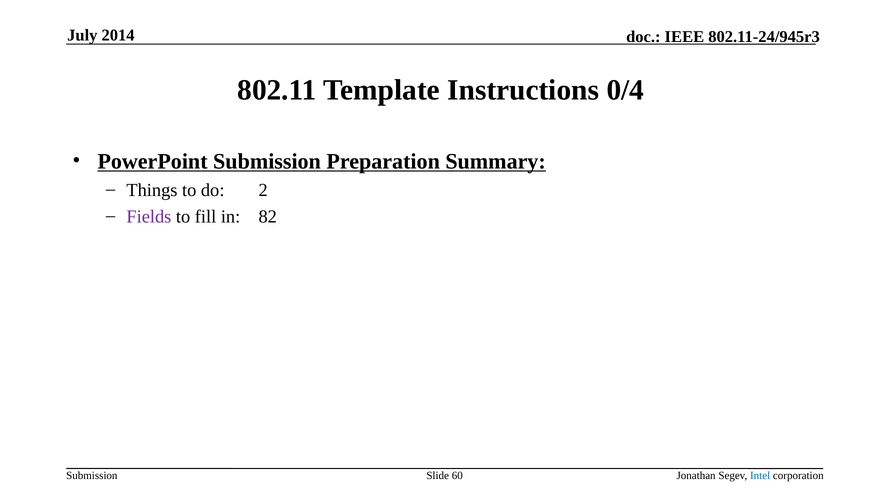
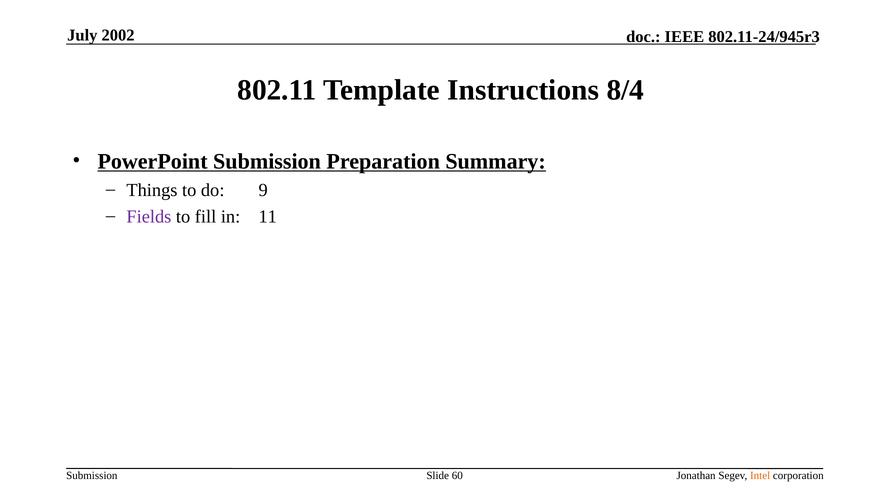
2014: 2014 -> 2002 (118, 35)
0/4: 0/4 -> 8/4 (625, 90)
2: 2 -> 9 (263, 190)
82: 82 -> 11 (268, 217)
Intel colour: blue -> orange (760, 476)
